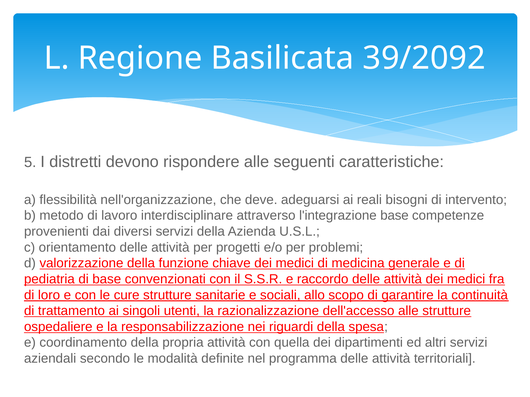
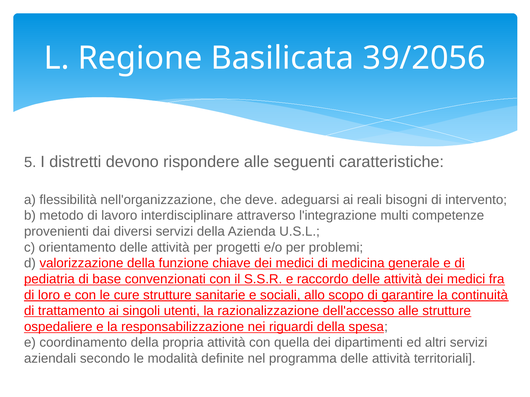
39/2092: 39/2092 -> 39/2056 (424, 58)
l'integrazione base: base -> multi (394, 216)
